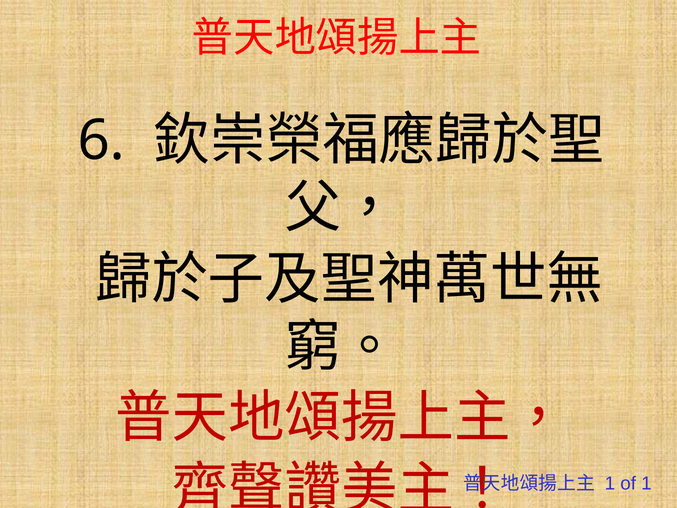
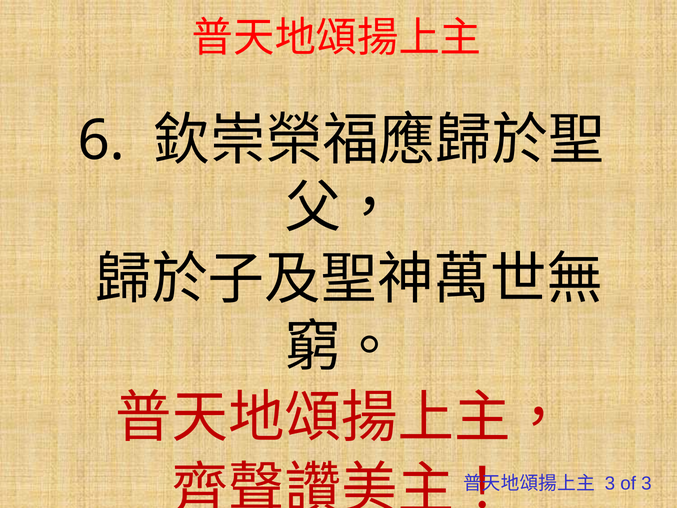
1: 1 -> 3 (610, 483)
of 1: 1 -> 3 (646, 483)
